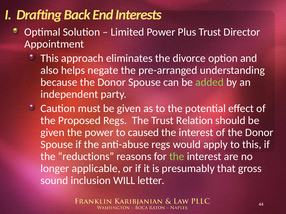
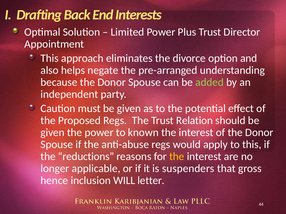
caused: caused -> known (143, 133)
the colour: light green -> yellow (177, 157)
presumably: presumably -> suspenders (188, 169)
sound: sound -> hence (54, 181)
